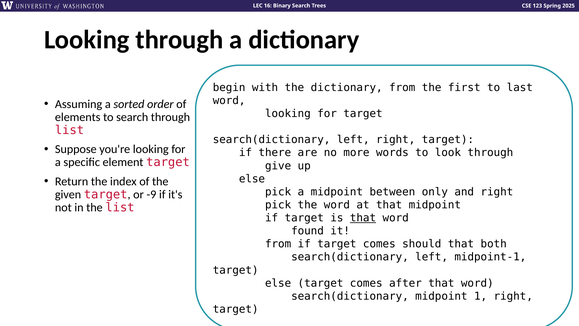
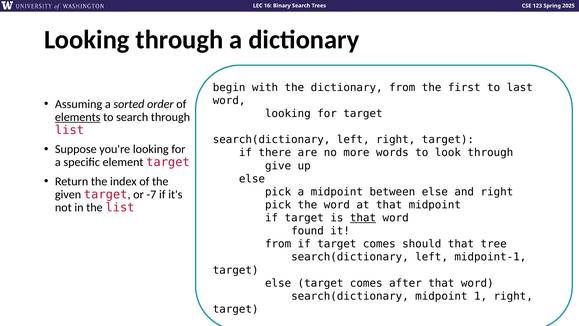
elements underline: none -> present (78, 117)
between only: only -> else (435, 192)
-9: -9 -> -7 (151, 194)
both: both -> tree (494, 244)
